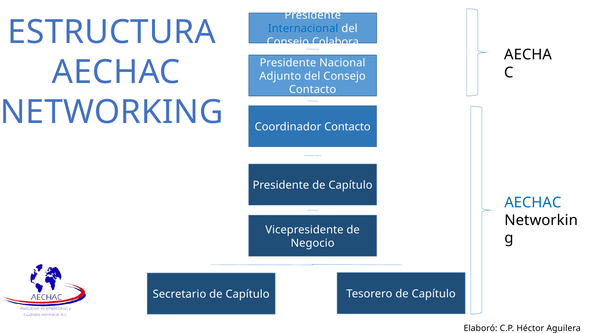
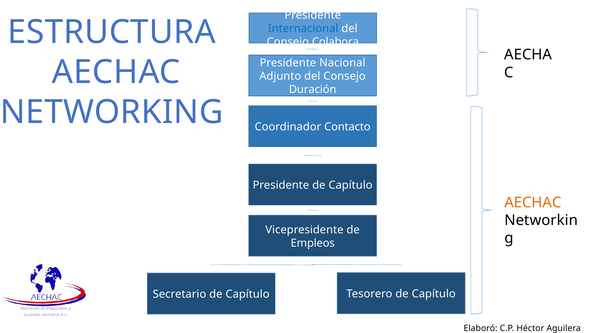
Contacto: Contacto -> Duración (313, 89)
AECHAC colour: blue -> orange (533, 202)
Negocio: Negocio -> Empleos (313, 243)
